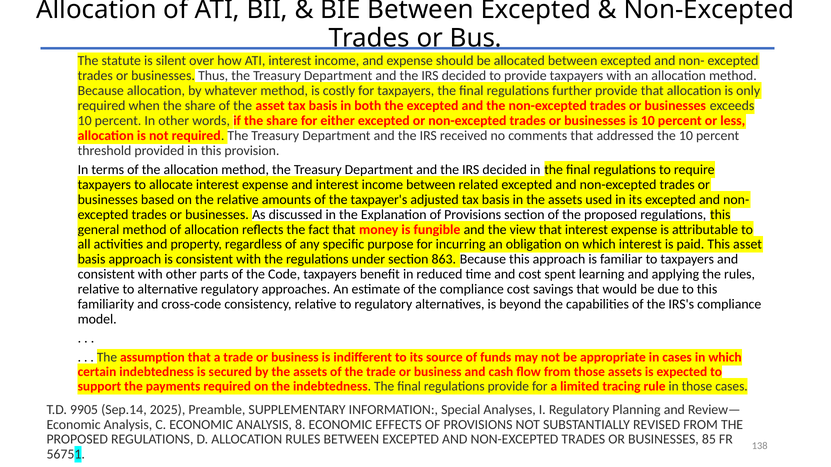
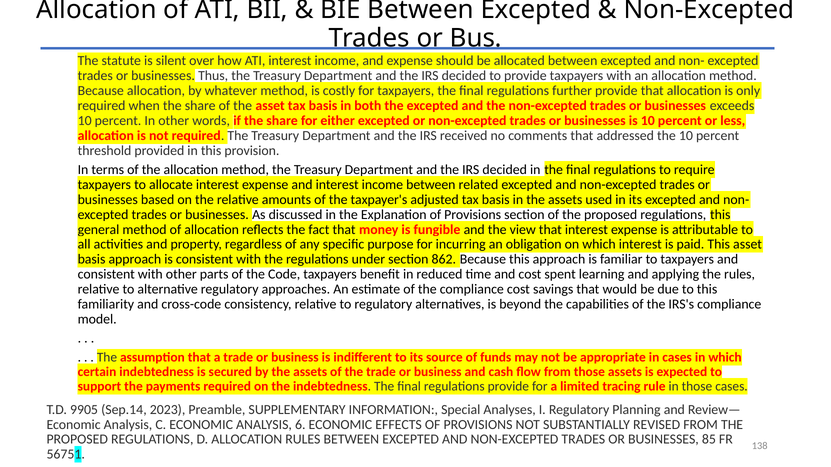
863: 863 -> 862 (444, 260)
2025: 2025 -> 2023 (168, 410)
8: 8 -> 6 (300, 425)
